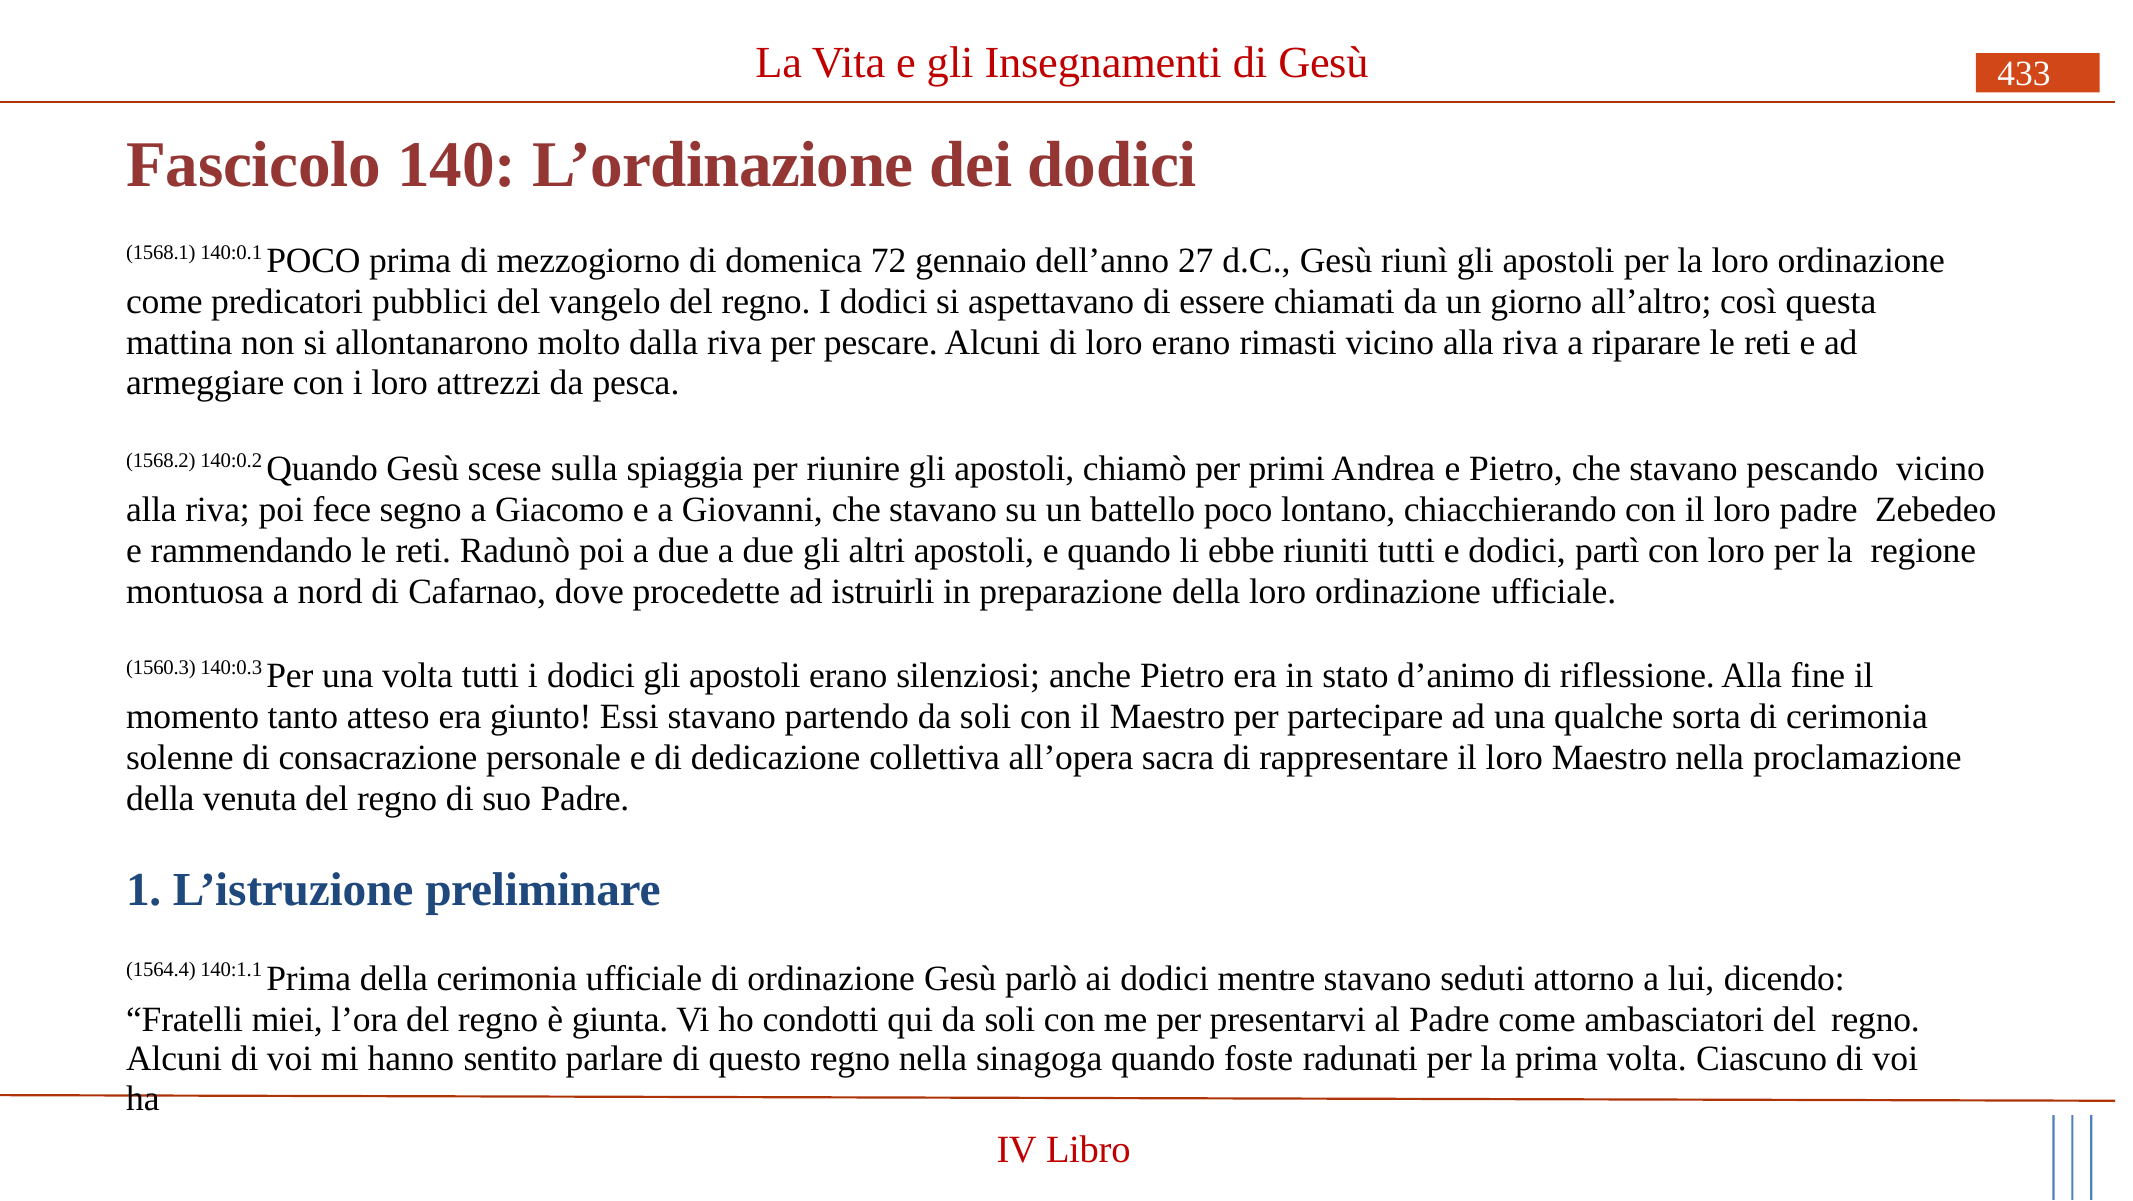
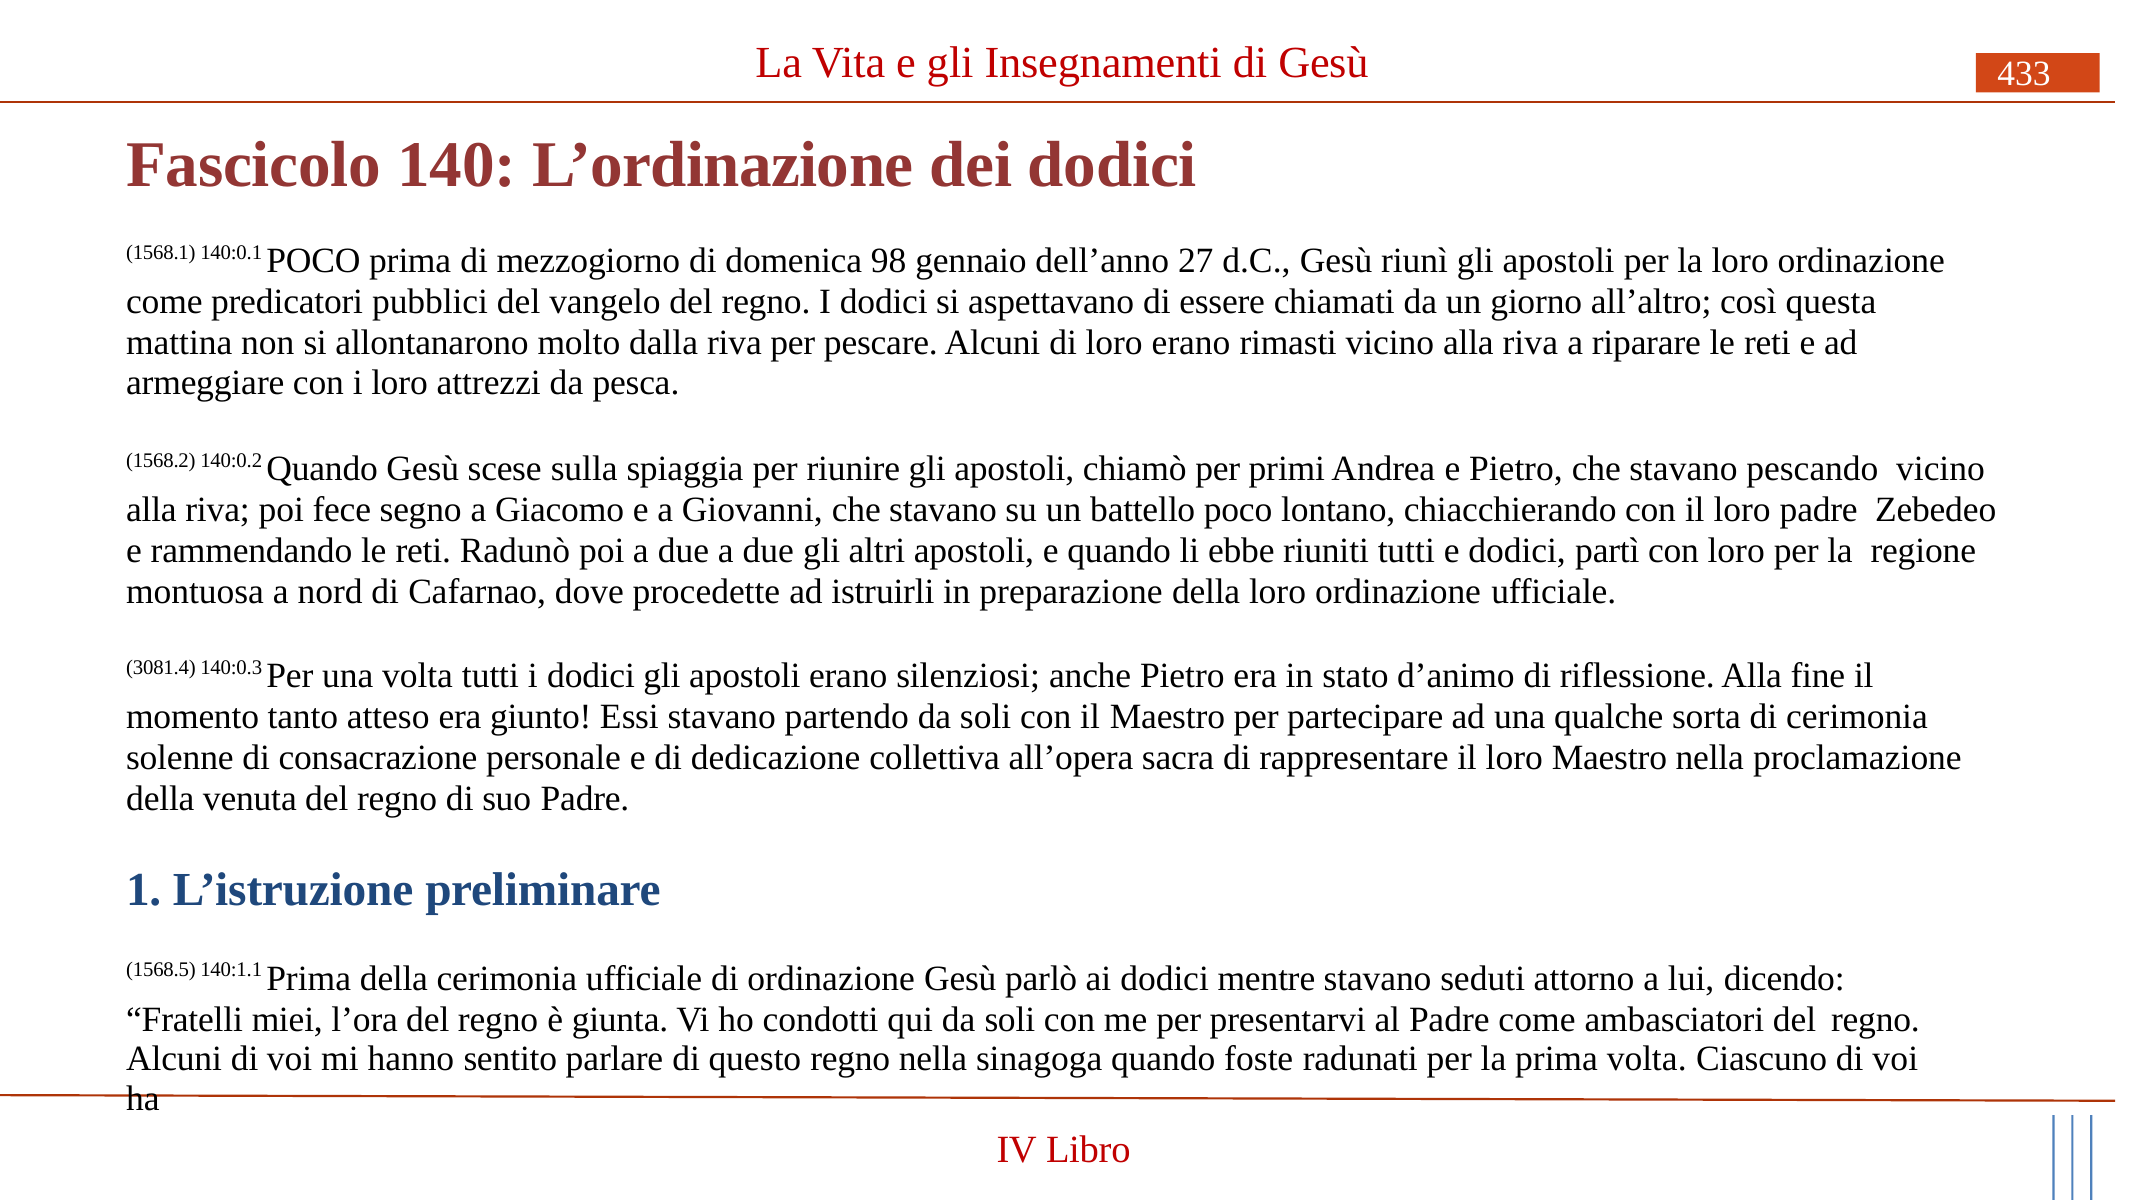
72: 72 -> 98 (889, 261)
1560.3: 1560.3 -> 3081.4 (161, 667)
1564.4: 1564.4 -> 1568.5 (161, 970)
